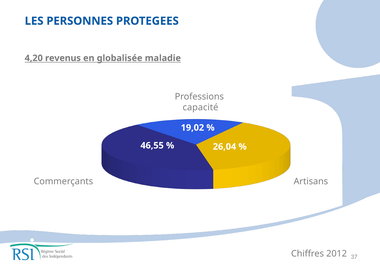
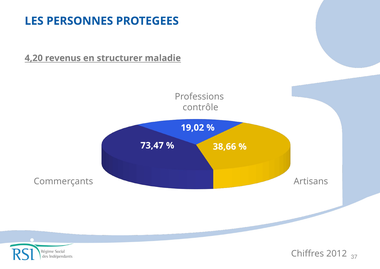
globalisée: globalisée -> structurer (120, 58)
capacité: capacité -> contrôle (200, 107)
46,55: 46,55 -> 73,47 (152, 145)
26,04: 26,04 -> 38,66 (224, 147)
